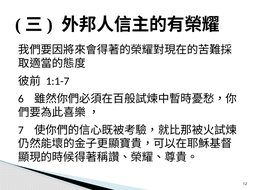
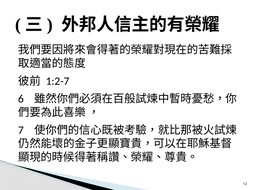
1:1-7: 1:1-7 -> 1:2-7 (58, 81)
